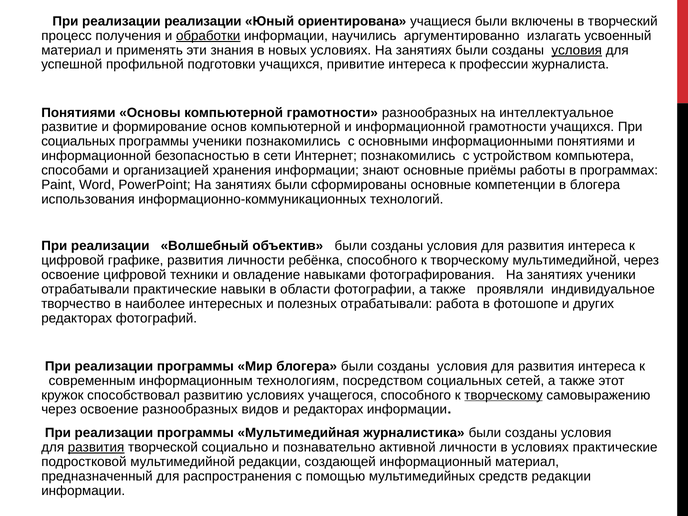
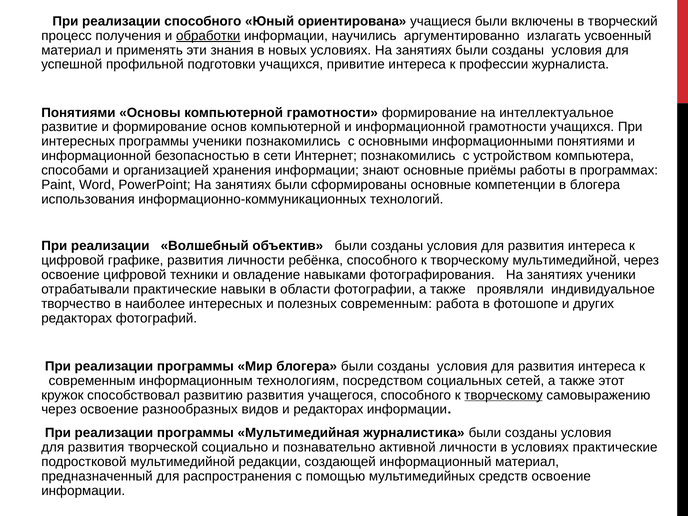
реализации реализации: реализации -> способного (203, 21)
условия underline: present -> none (577, 50)
грамотности разнообразных: разнообразных -> формирование (429, 113)
социальных: социальных -> интересных (78, 142)
полезных отрабатывали: отрабатывали -> современным (386, 304)
развитию условиях: условиях -> развития (275, 395)
развития underline: present -> none (96, 447)
средств редакции: редакции -> освоение (561, 476)
